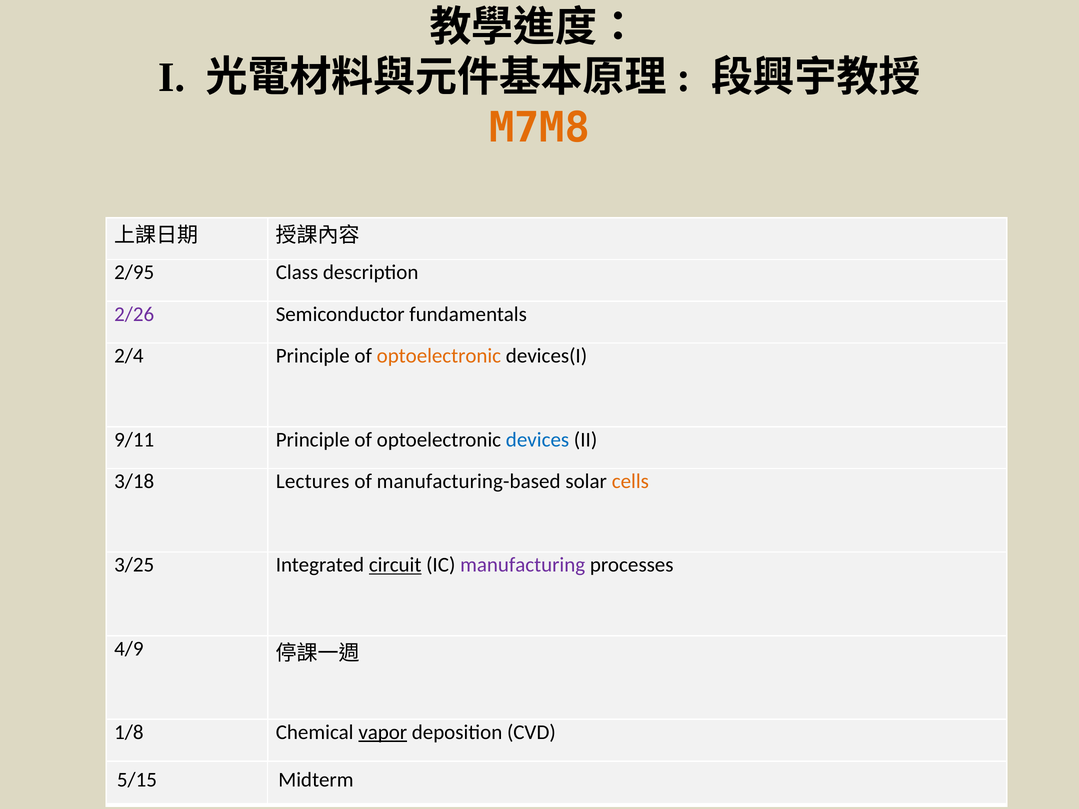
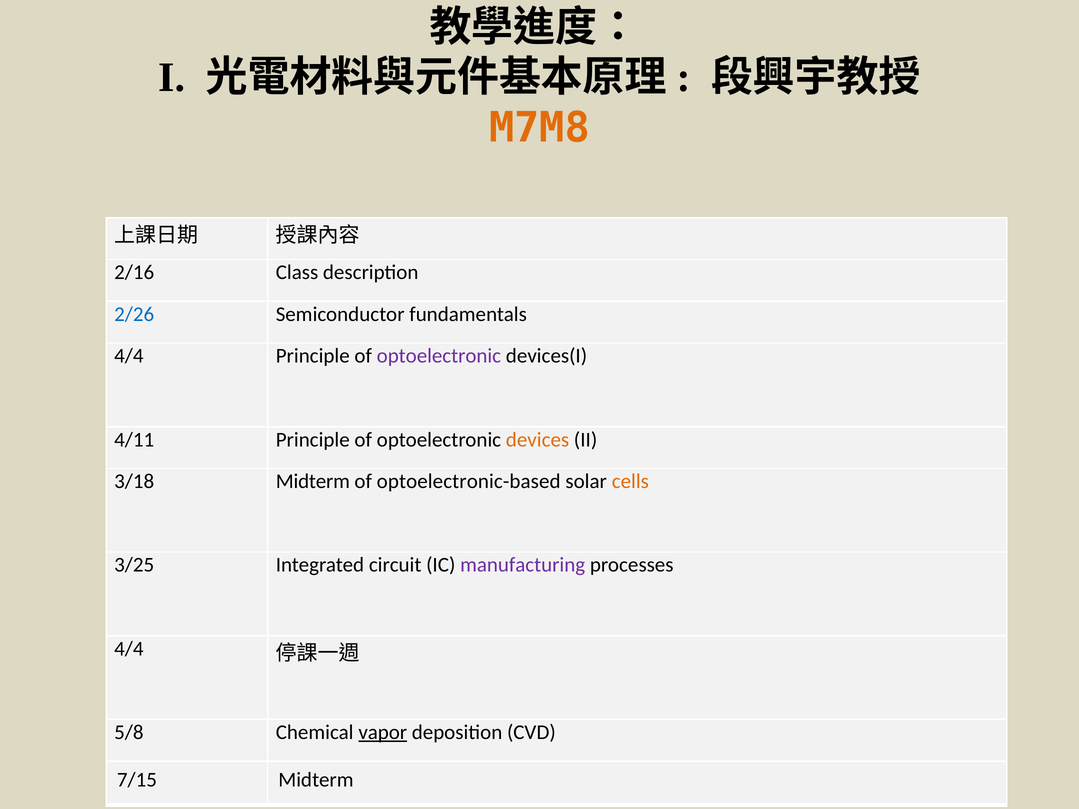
2/95: 2/95 -> 2/16 (134, 273)
2/26 colour: purple -> blue (134, 314)
2/4: 2/4 -> 4/4 (129, 356)
optoelectronic colour: orange -> purple (439, 356)
9/11: 9/11 -> 4/11 (134, 440)
devices colour: blue -> orange (538, 440)
3/18 Lectures: Lectures -> Midterm (313, 482)
manufacturing-based: manufacturing-based -> optoelectronic-based (469, 482)
circuit underline: present -> none (395, 565)
4/9: 4/9 -> 4/4 (129, 649)
1/8: 1/8 -> 5/8 (129, 733)
5/15: 5/15 -> 7/15 (137, 780)
